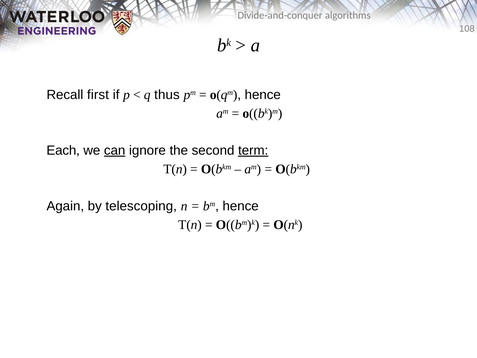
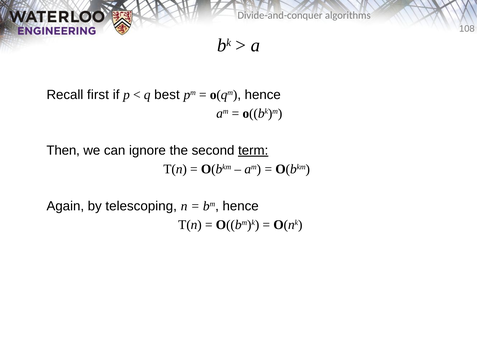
thus: thus -> best (167, 95)
Each: Each -> Then (63, 150)
can underline: present -> none (115, 150)
